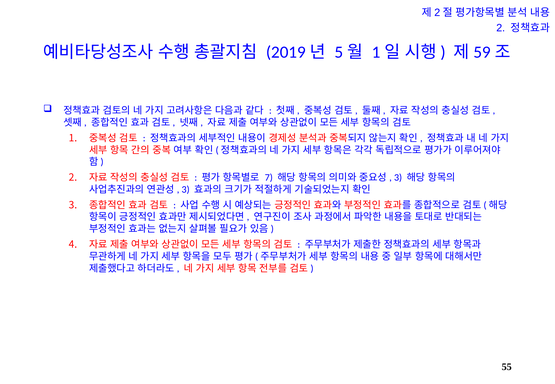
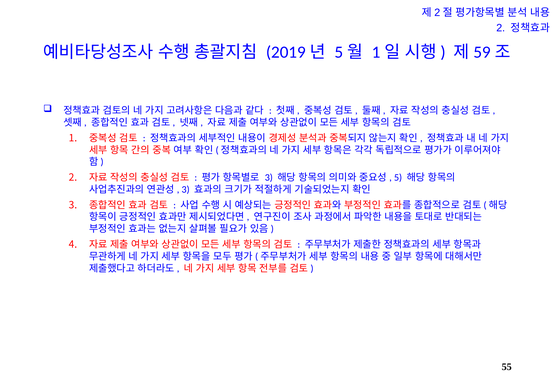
7: 7 -> 3 (269, 178)
3: 3 -> 5 (398, 178)
